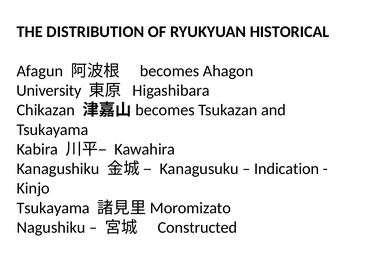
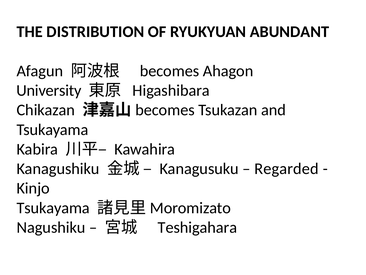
HISTORICAL: HISTORICAL -> ABUNDANT (289, 32)
Indication: Indication -> Regarded (287, 168)
Constructed: Constructed -> Teshigahara (197, 227)
